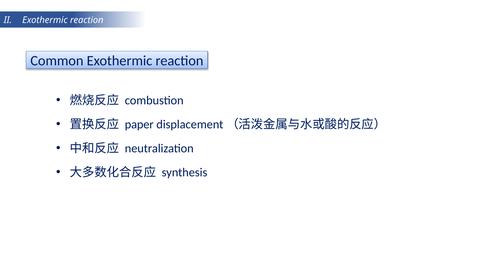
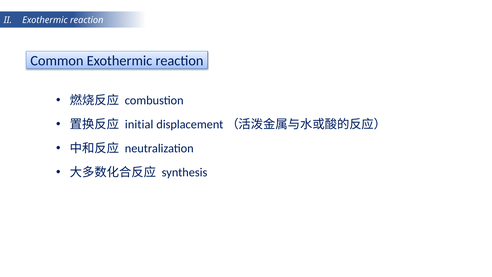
paper: paper -> initial (139, 124)
